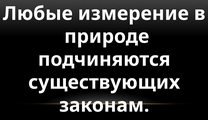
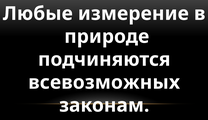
существующих: существующих -> всевозможных (104, 82)
